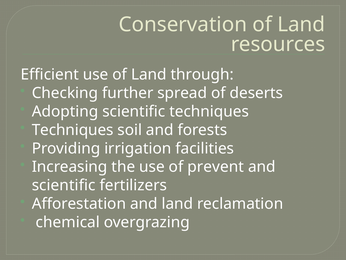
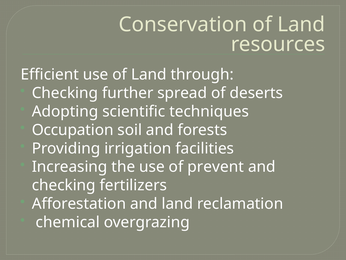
Techniques: Techniques -> Occupation (73, 130)
scientific: scientific -> checking (64, 185)
